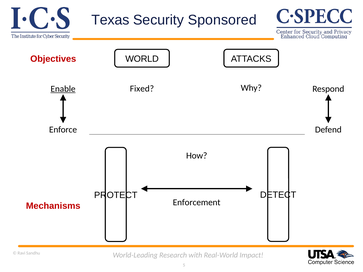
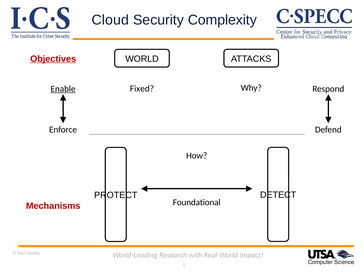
Texas: Texas -> Cloud (110, 20)
Sponsored: Sponsored -> Complexity (222, 20)
Objectives underline: none -> present (53, 59)
Enforcement: Enforcement -> Foundational (197, 202)
